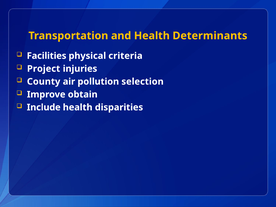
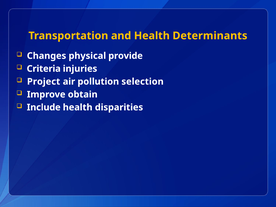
Facilities: Facilities -> Changes (47, 56)
criteria: criteria -> provide (126, 56)
Project: Project -> Criteria (44, 69)
County: County -> Project (44, 82)
